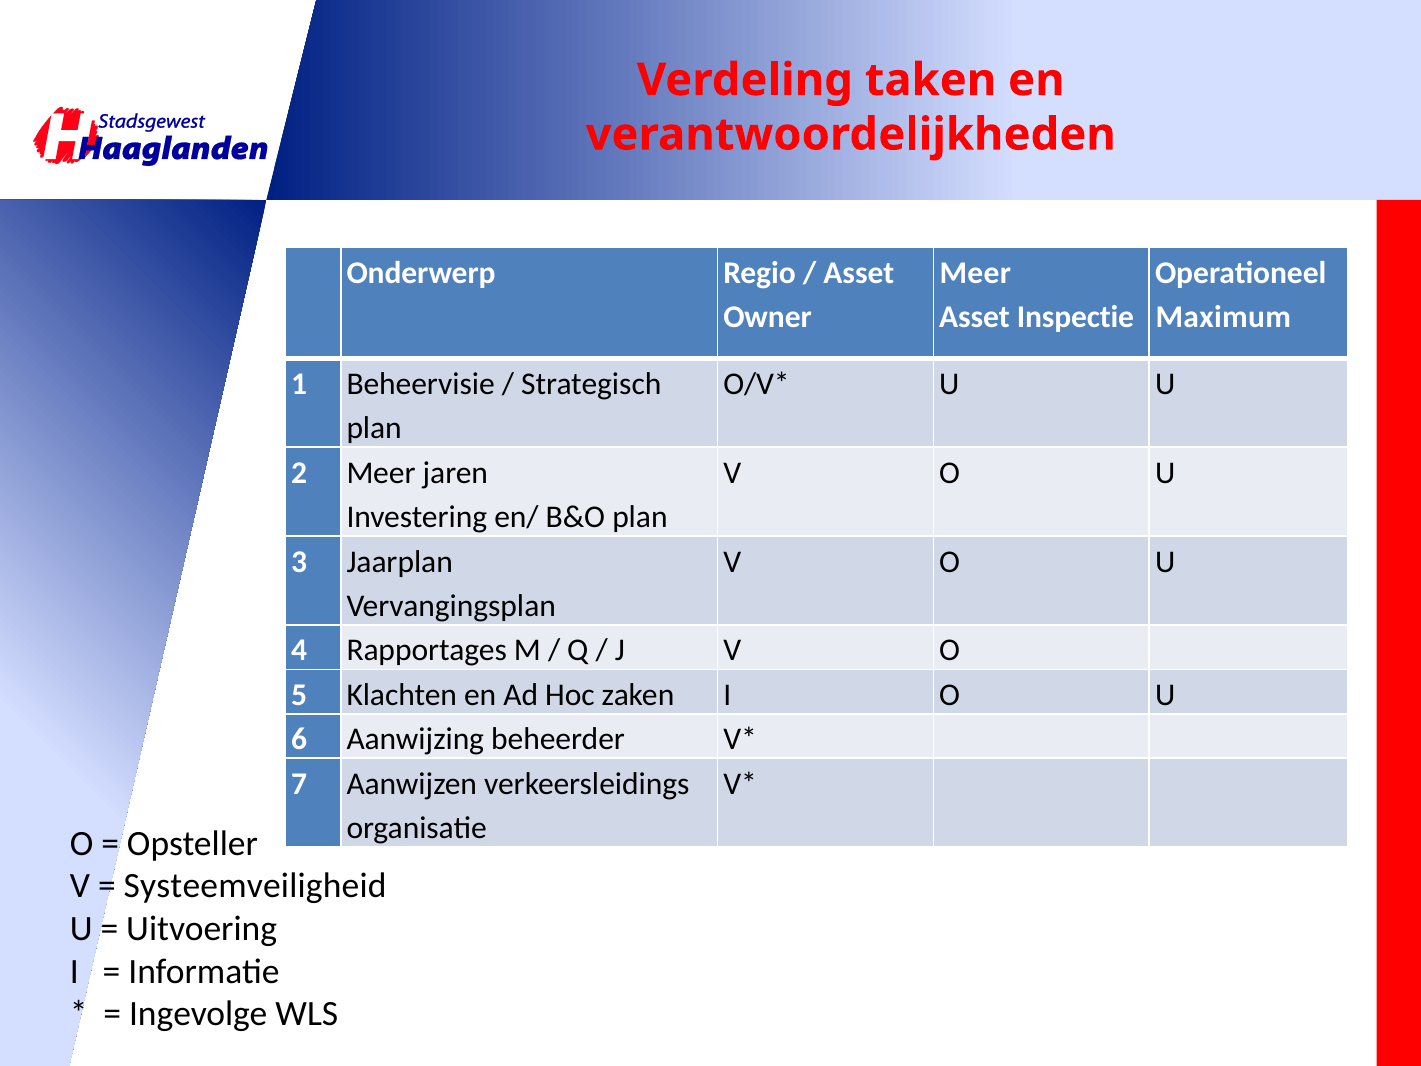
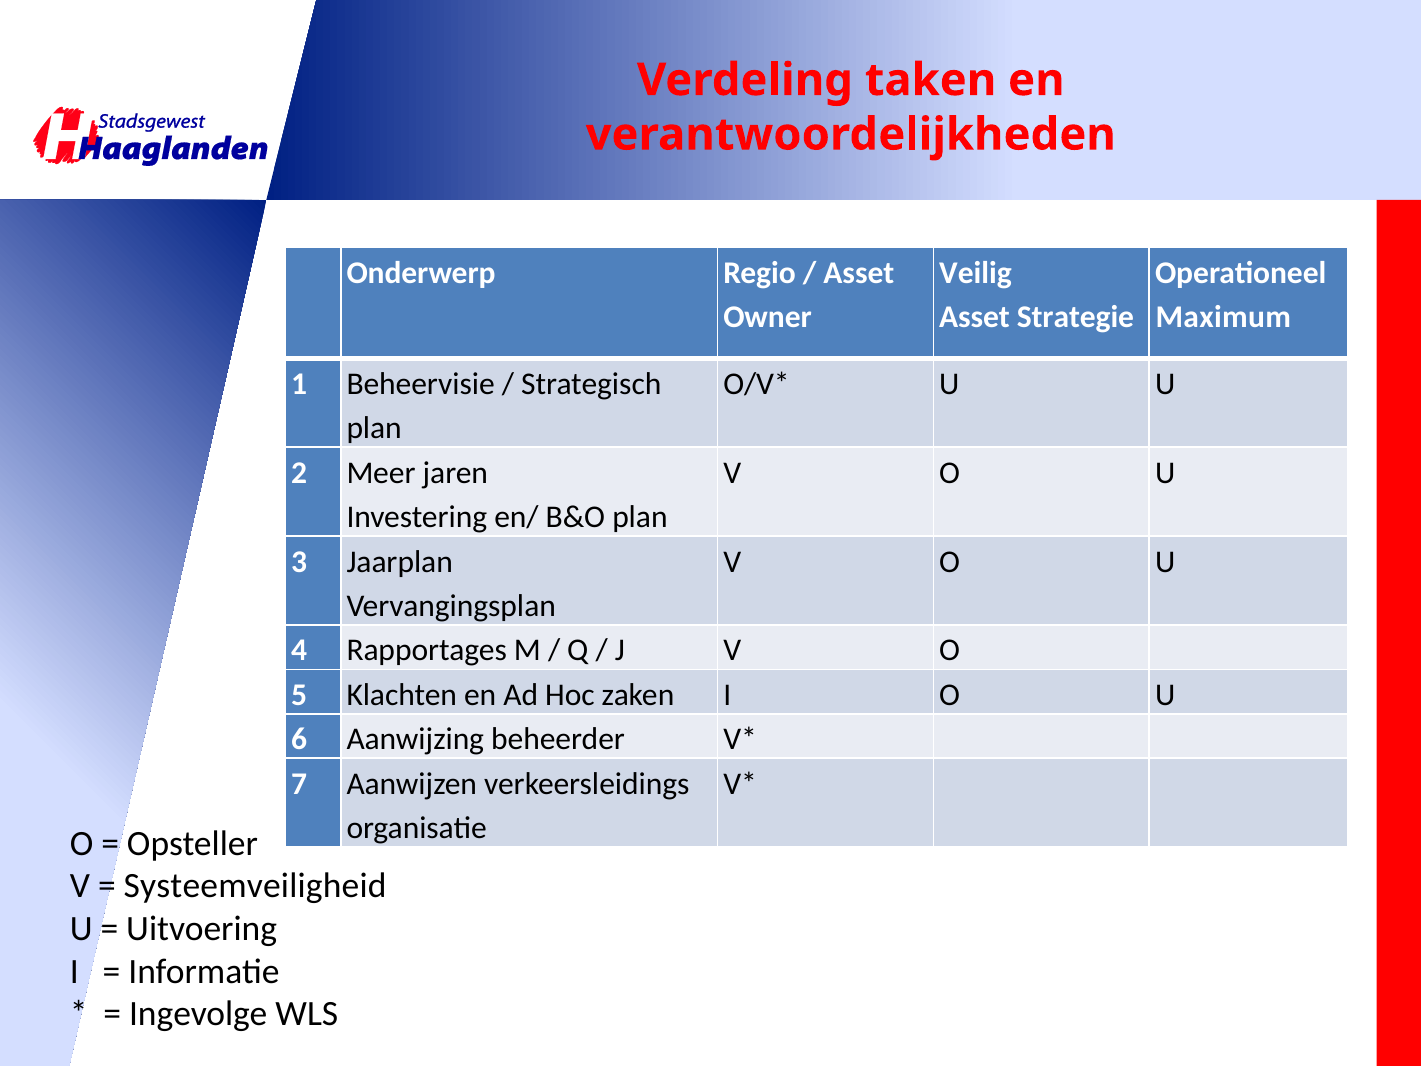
Meer: Meer -> Veilig (975, 273)
Inspectie: Inspectie -> Strategie (1075, 317)
